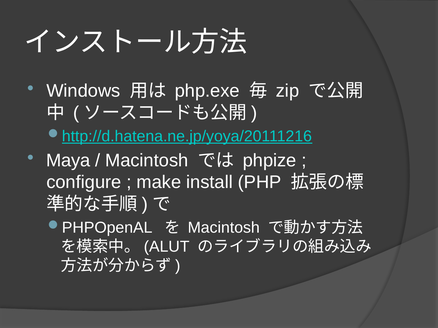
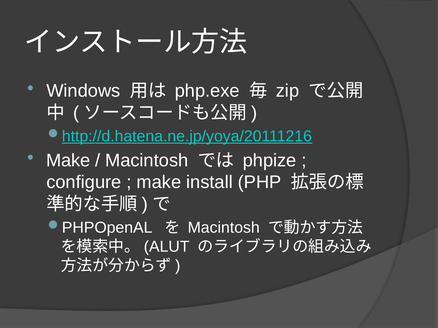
Maya: Maya -> Make (68, 161)
